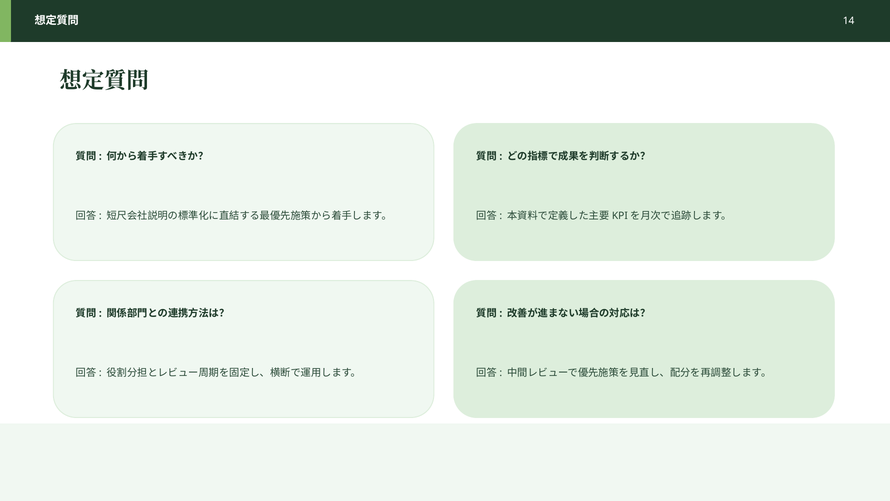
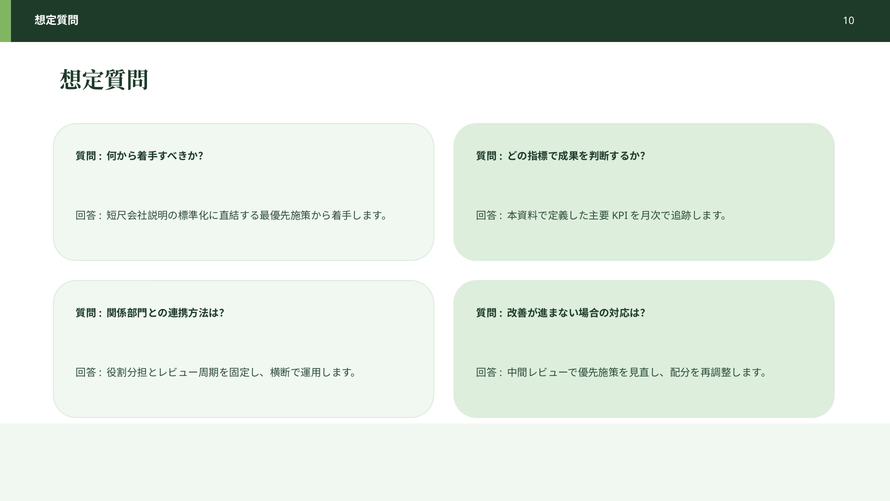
14: 14 -> 10 (849, 21)
